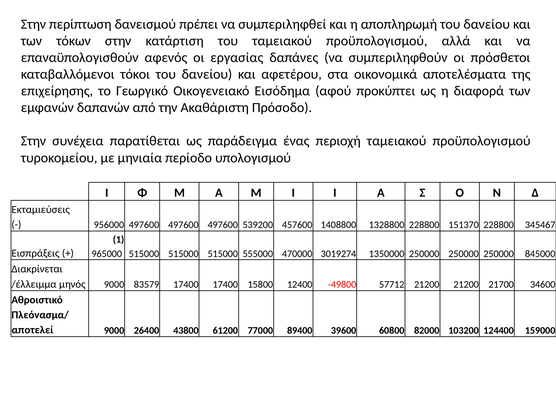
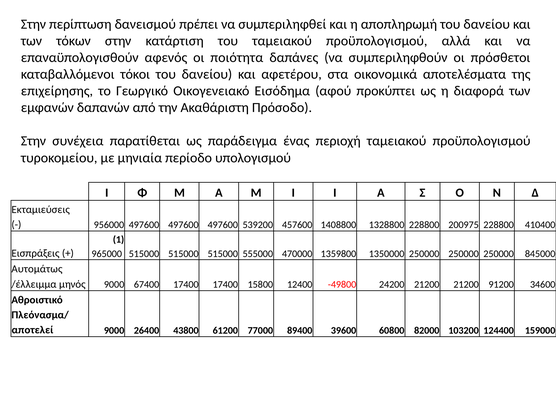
εργασίας: εργασίας -> ποιότητα (237, 58)
151370: 151370 -> 200975 (464, 225)
345467: 345467 -> 410400 (540, 225)
3019274: 3019274 -> 1359800 (338, 254)
Διακρίνεται: Διακρίνεται -> Αυτομάτως (37, 269)
83579: 83579 -> 67400 (147, 285)
57712: 57712 -> 24200 (392, 285)
21700: 21700 -> 91200 (501, 285)
